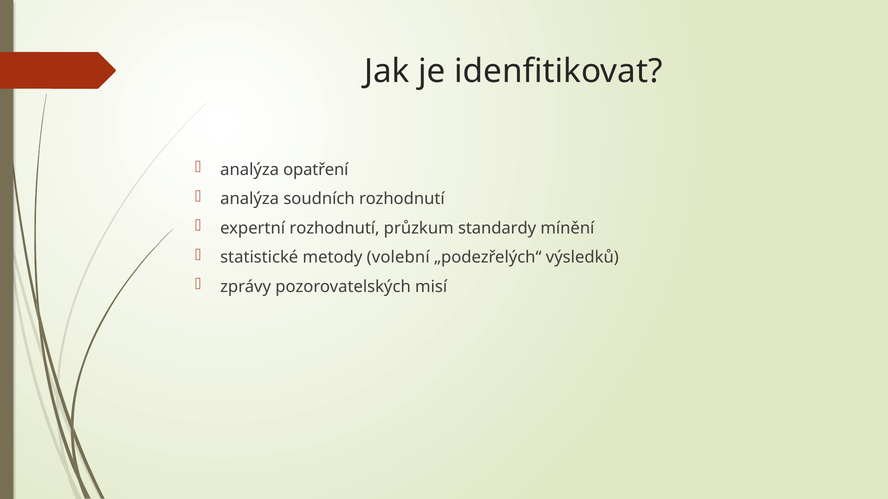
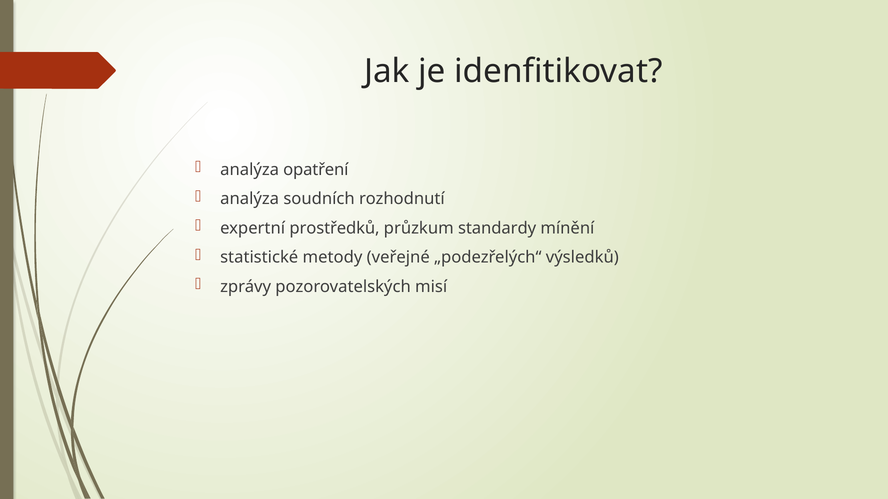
expertní rozhodnutí: rozhodnutí -> prostředků (335, 228)
volební: volební -> veřejné (398, 258)
